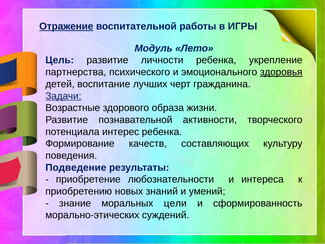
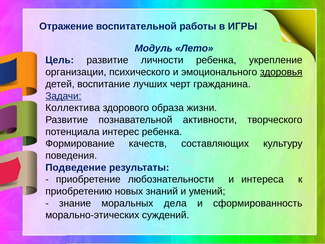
Отражение underline: present -> none (66, 26)
партнерства: партнерства -> организации (76, 72)
Возрастные: Возрастные -> Коллектива (73, 108)
цели: цели -> дела (175, 203)
